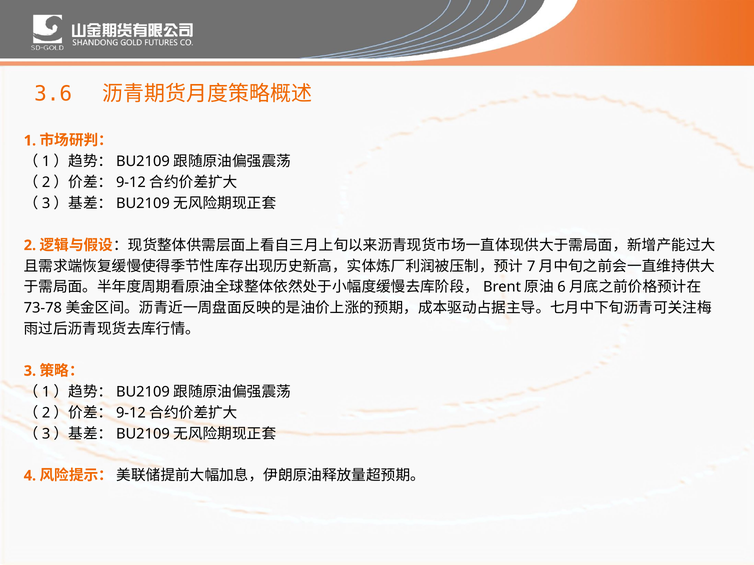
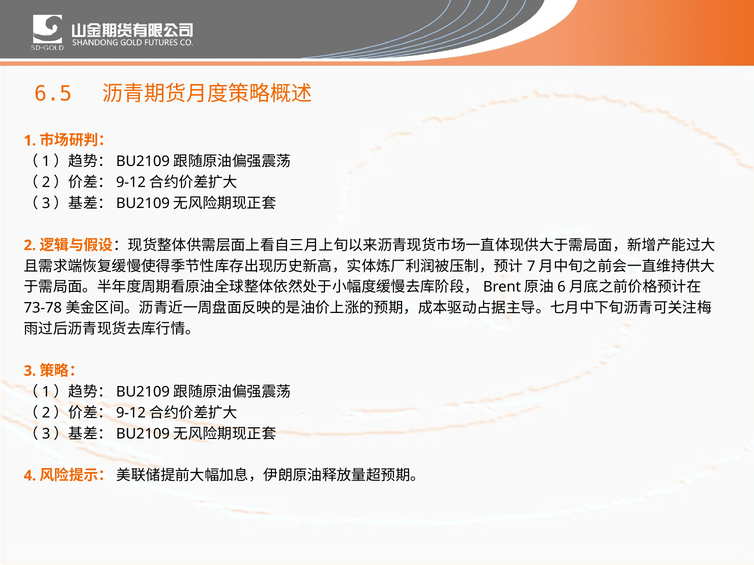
3.6: 3.6 -> 6.5 (53, 94)
